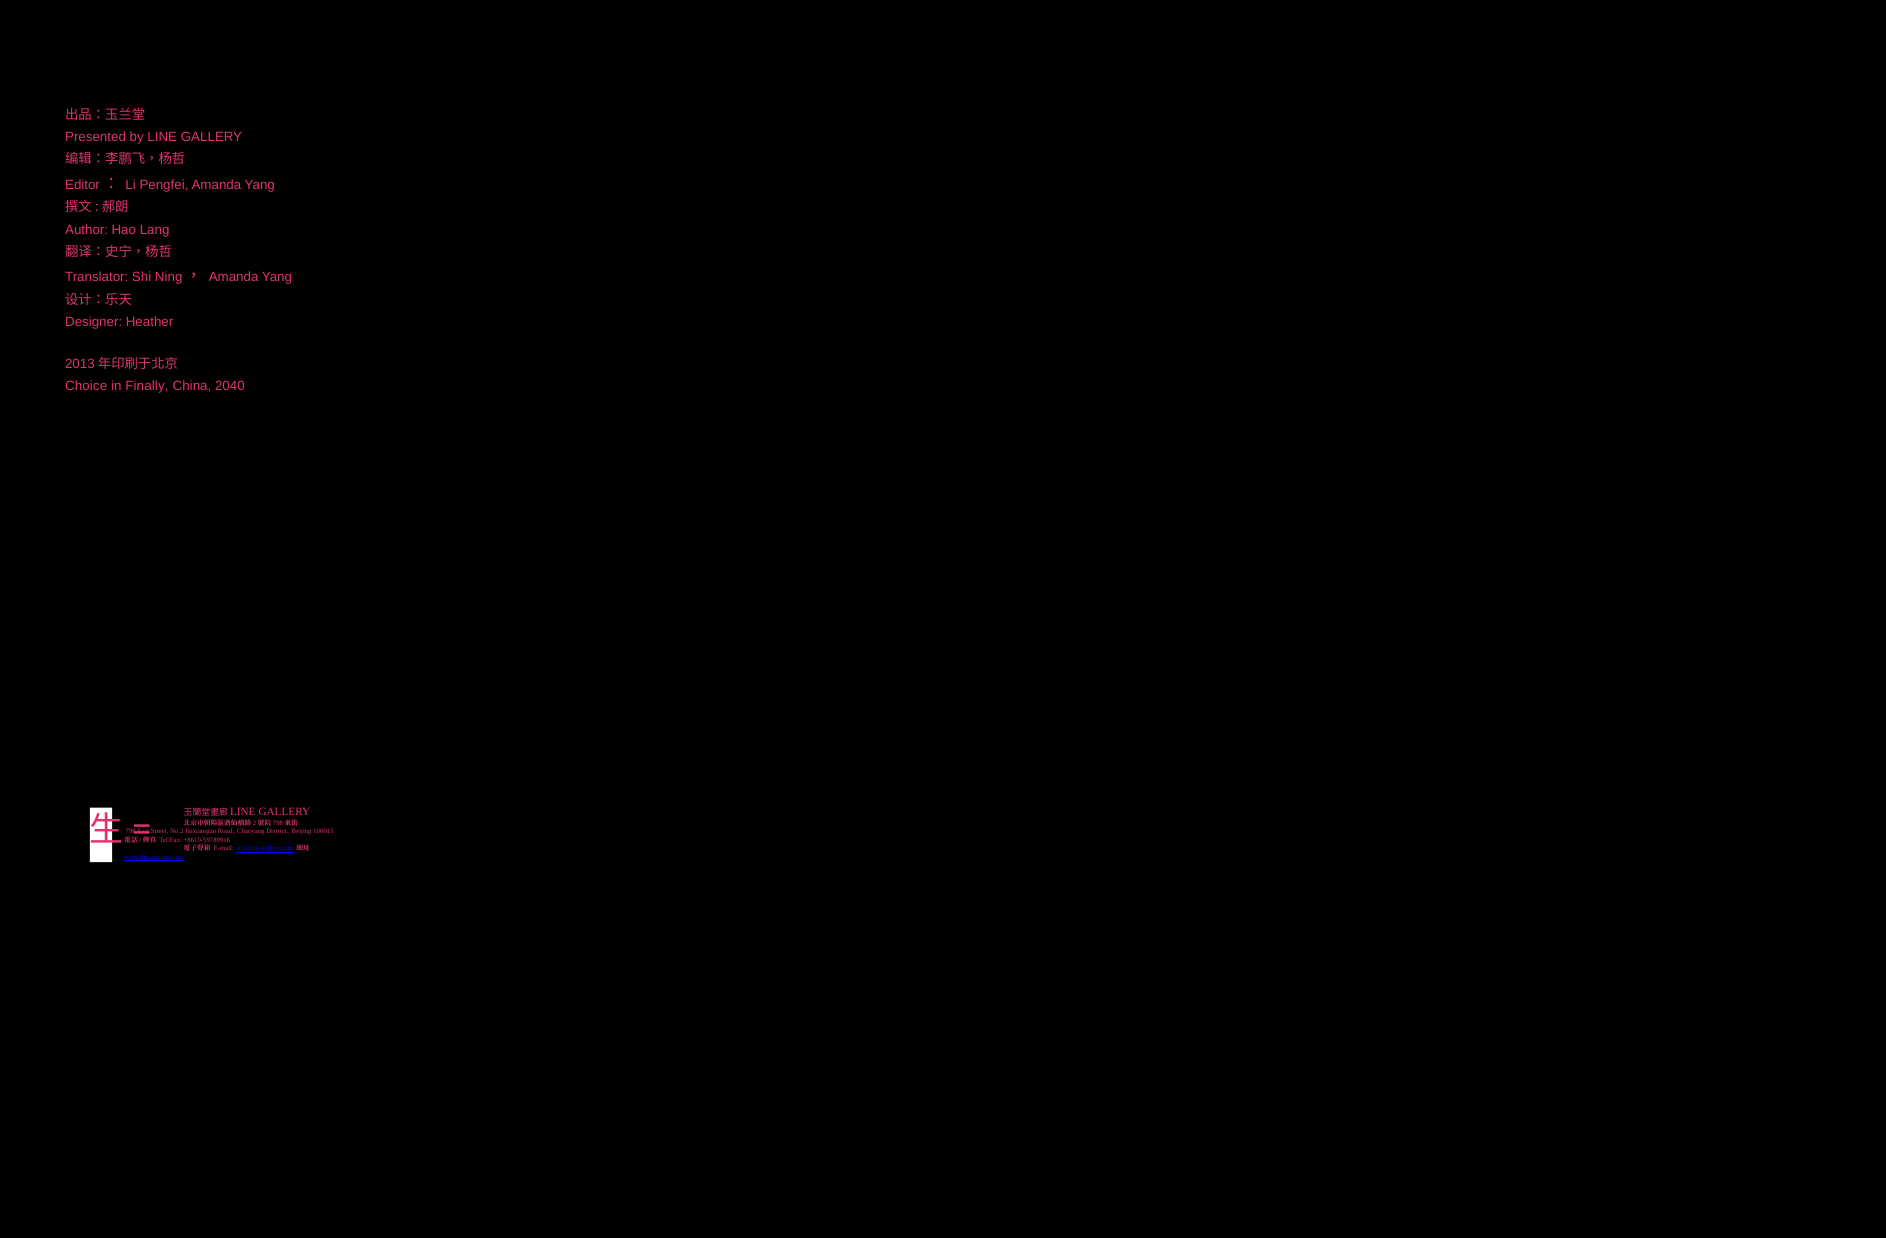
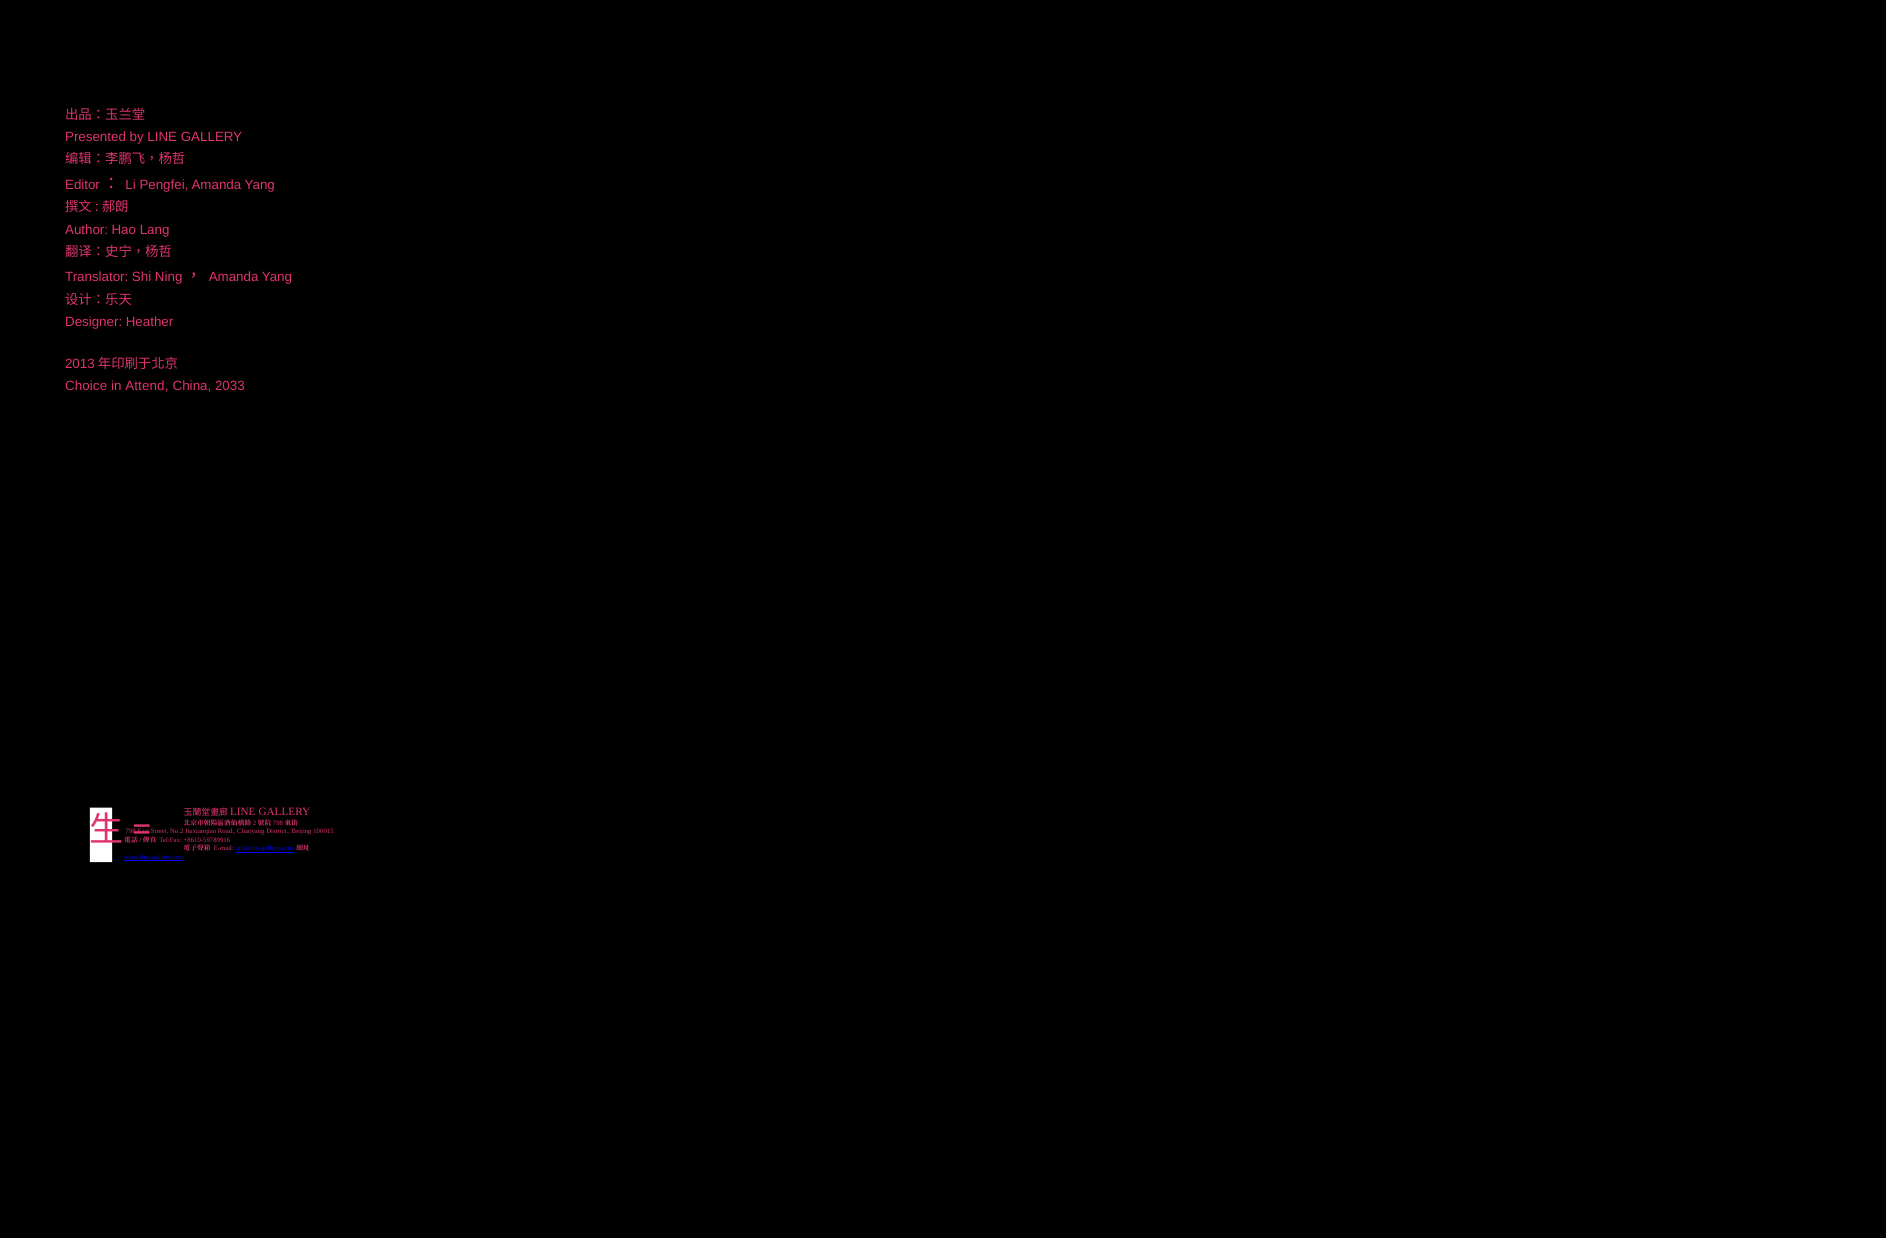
Finally: Finally -> Attend (147, 386)
2040: 2040 -> 2033 (230, 386)
